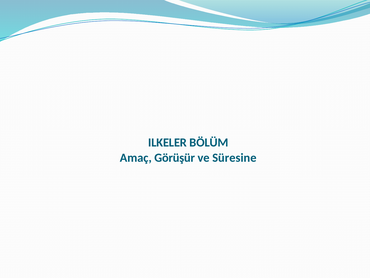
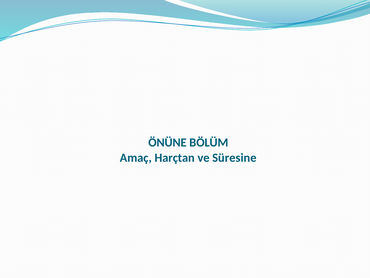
ILKELER: ILKELER -> ÖNÜNE (167, 142)
Görüşür: Görüşür -> Harçtan (175, 157)
